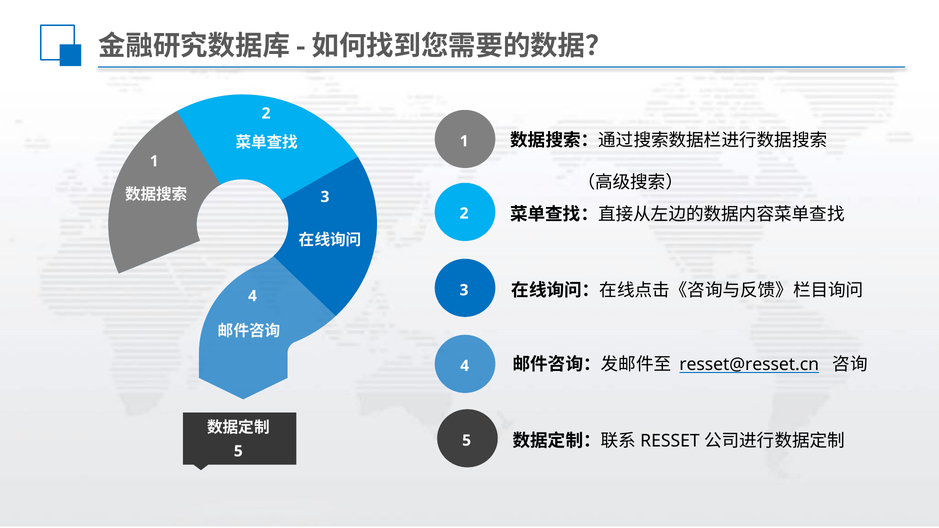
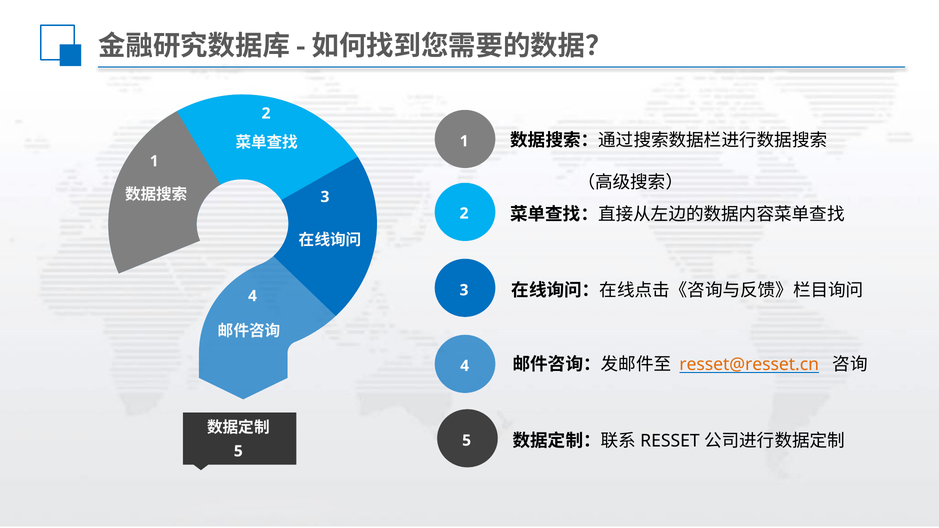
resset@resset.cn colour: black -> orange (749, 365)
